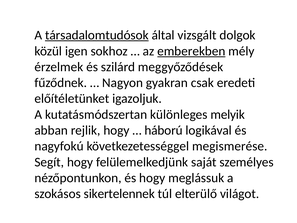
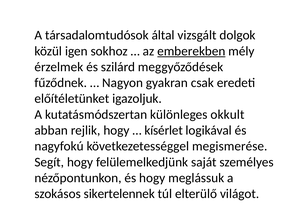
társadalomtudósok underline: present -> none (97, 35)
melyik: melyik -> okkult (227, 114)
háború: háború -> kísérlet (164, 130)
